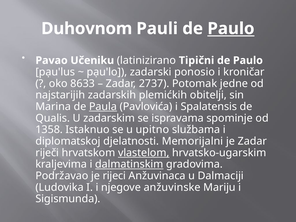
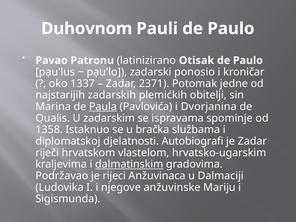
Paulo underline: present -> none (231, 29)
Učeniku: Učeniku -> Patronu (92, 60)
Tipični: Tipični -> Otisak (197, 60)
8633: 8633 -> 1337 (83, 83)
2737: 2737 -> 2371 (154, 83)
Spalatensis: Spalatensis -> Dvorjanina (209, 107)
upitno: upitno -> bračka (152, 130)
Memorijalni: Memorijalni -> Autobiografi (193, 141)
vlastelom underline: present -> none (144, 153)
